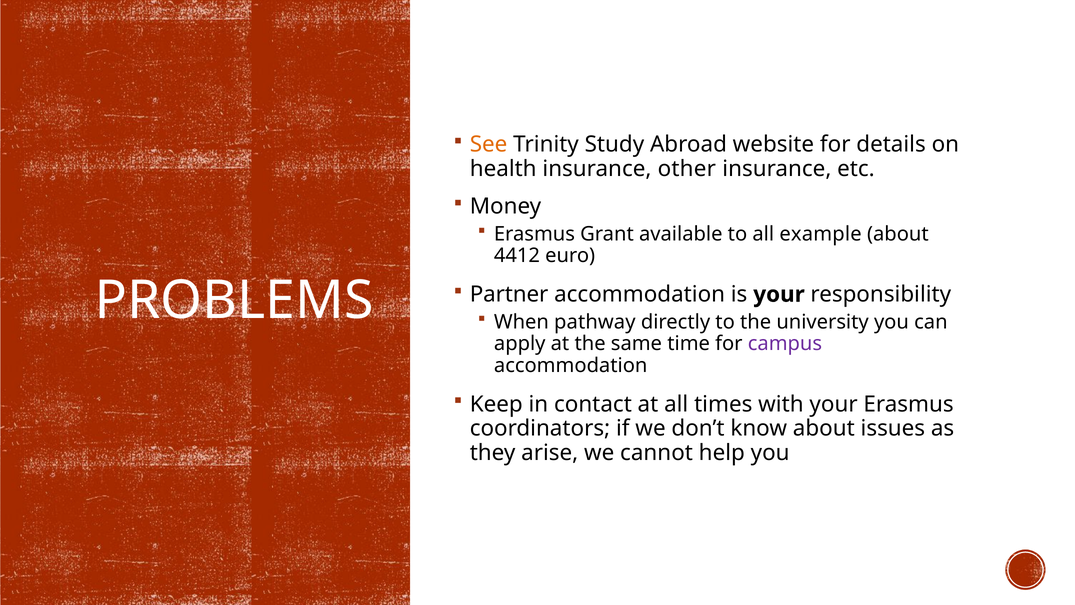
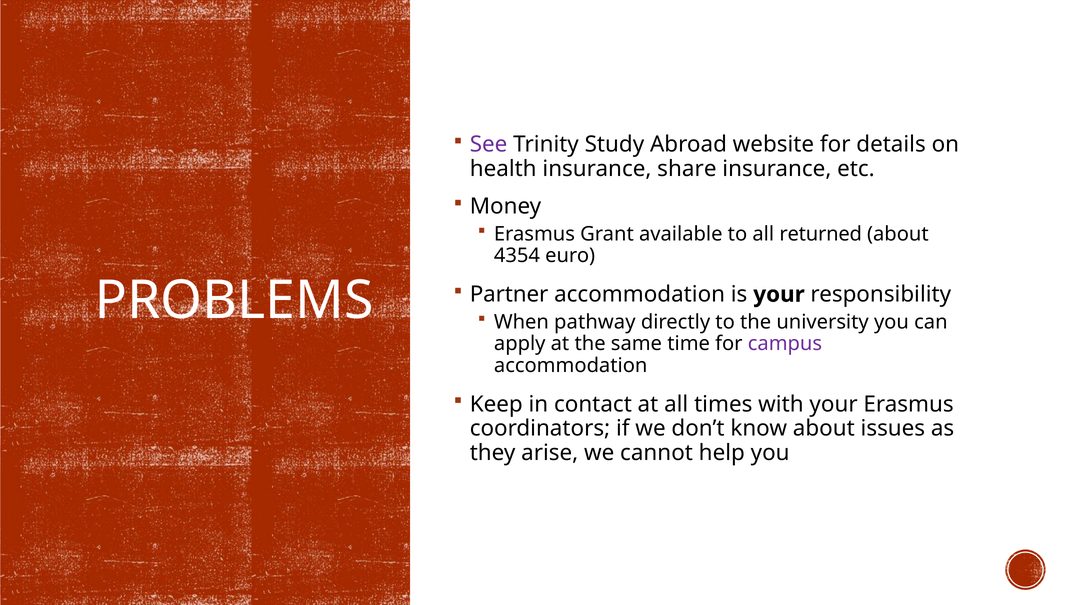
See colour: orange -> purple (489, 144)
other: other -> share (687, 169)
example: example -> returned (821, 234)
4412: 4412 -> 4354 (517, 256)
